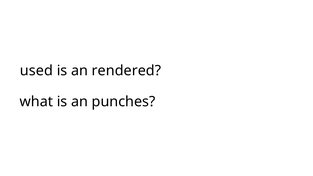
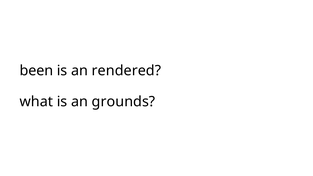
used: used -> been (36, 71)
punches: punches -> grounds (123, 102)
